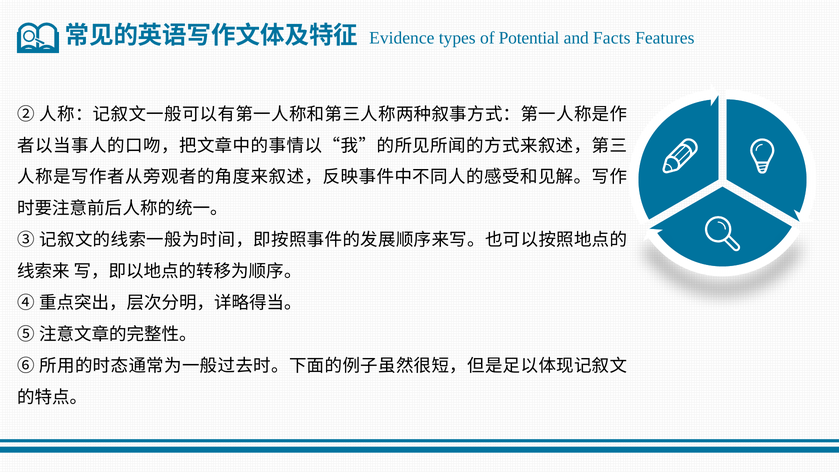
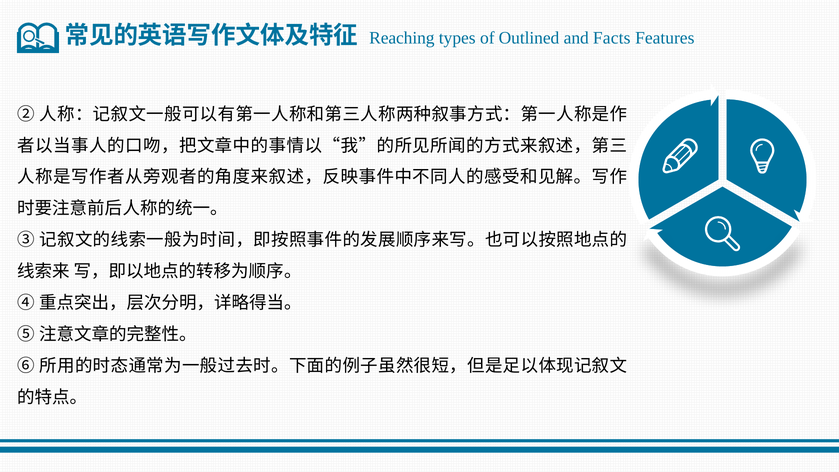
Evidence: Evidence -> Reaching (402, 38)
Potential: Potential -> Outlined (529, 38)
